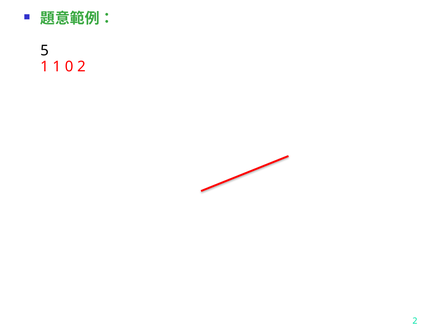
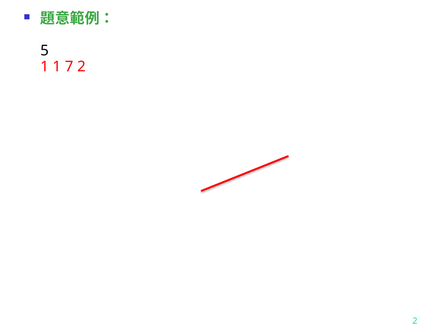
0: 0 -> 7 (69, 67)
